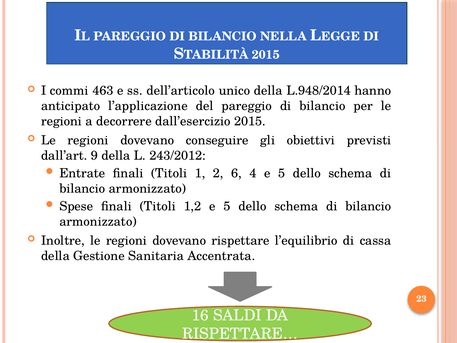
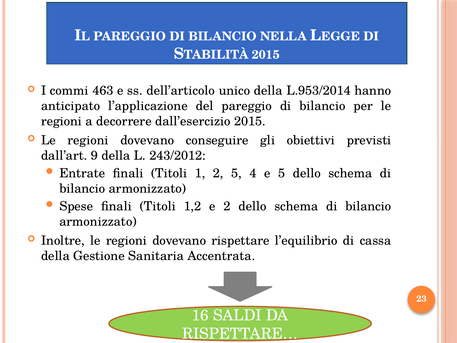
L.948/2014: L.948/2014 -> L.953/2014 (319, 91)
2 6: 6 -> 5 (236, 173)
1,2 e 5: 5 -> 2 (227, 206)
